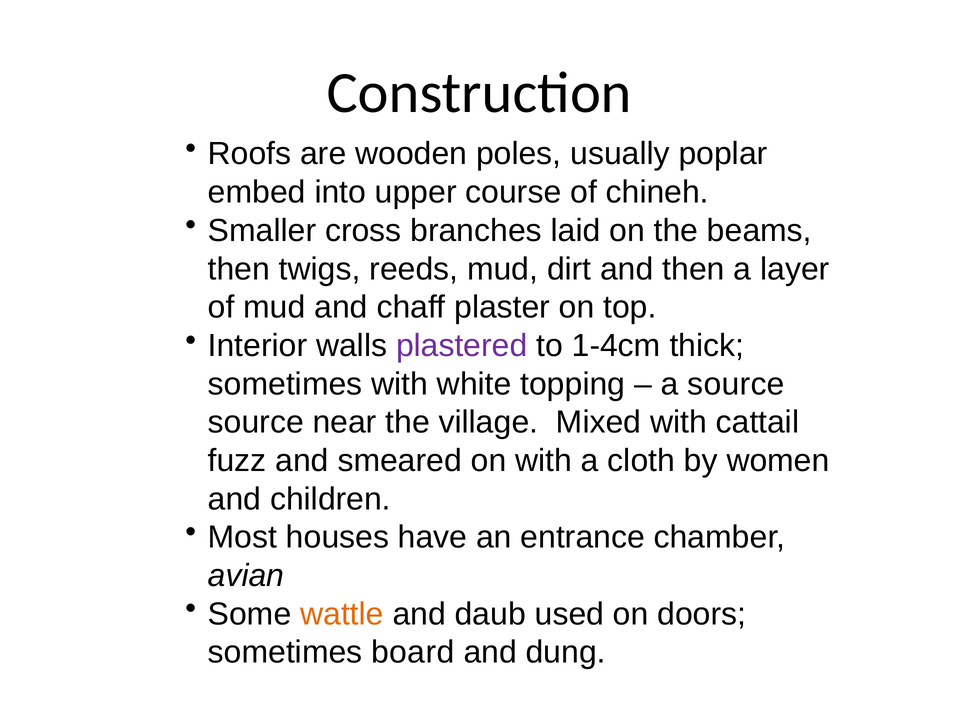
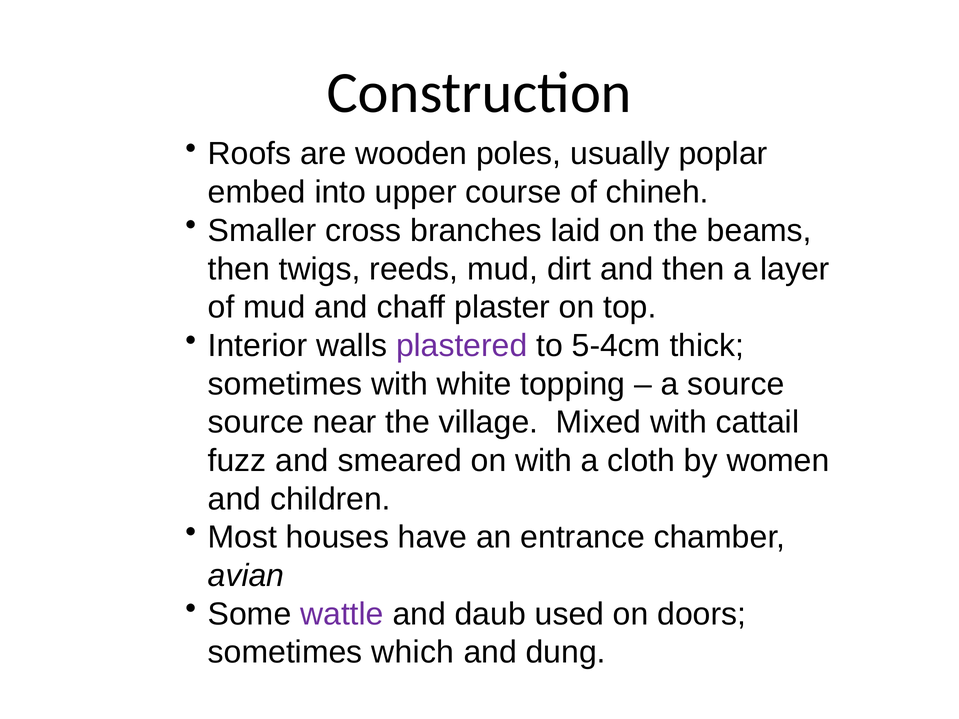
1-4cm: 1-4cm -> 5-4cm (616, 346)
wattle colour: orange -> purple (342, 614)
board: board -> which (413, 653)
